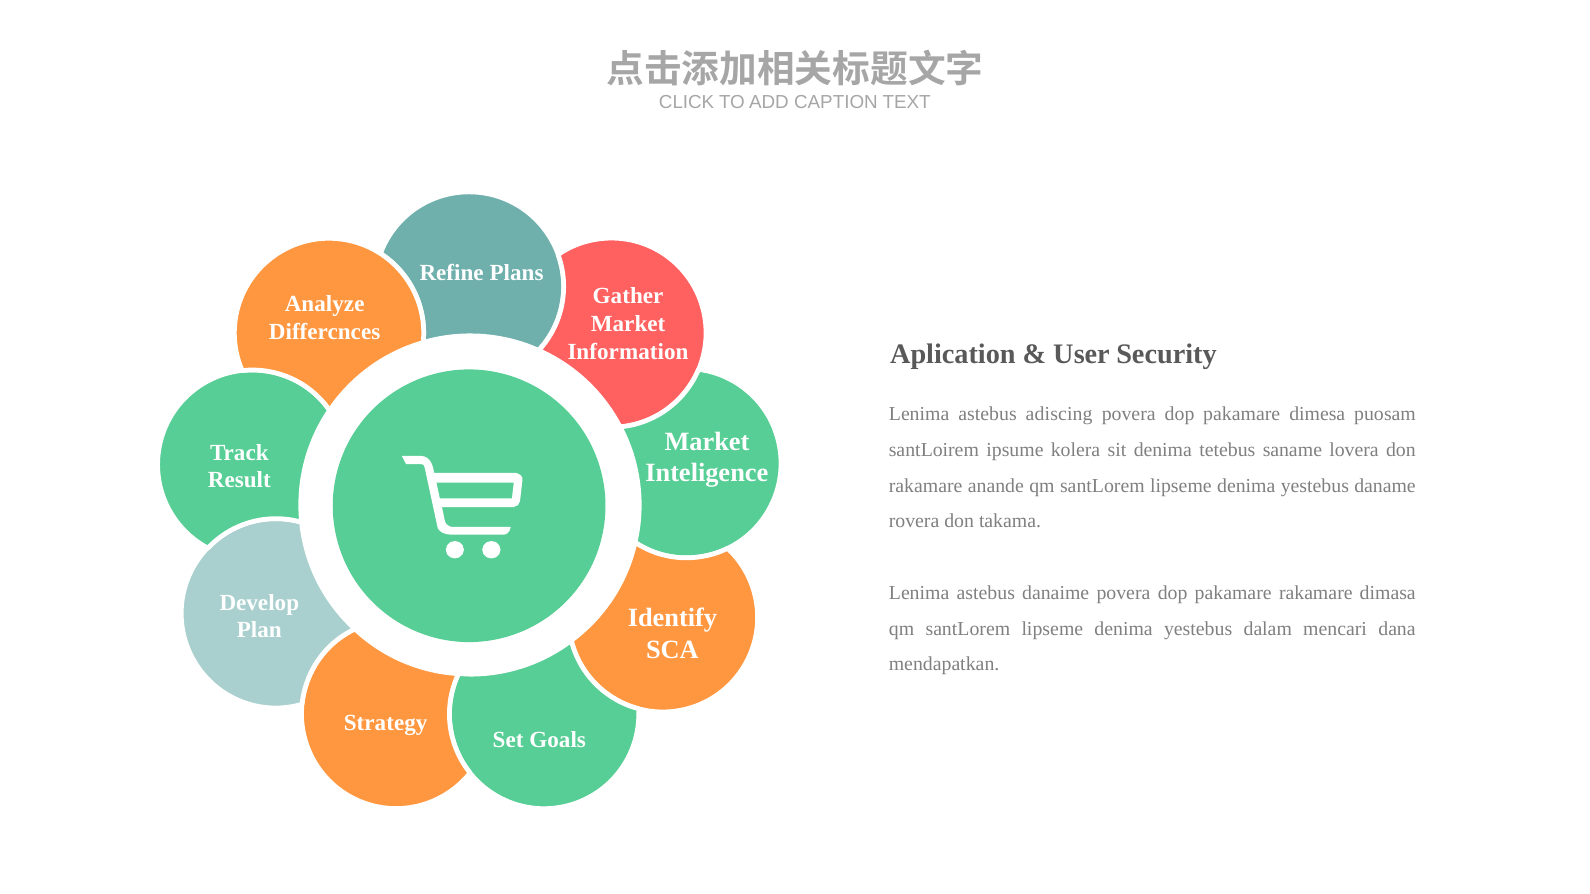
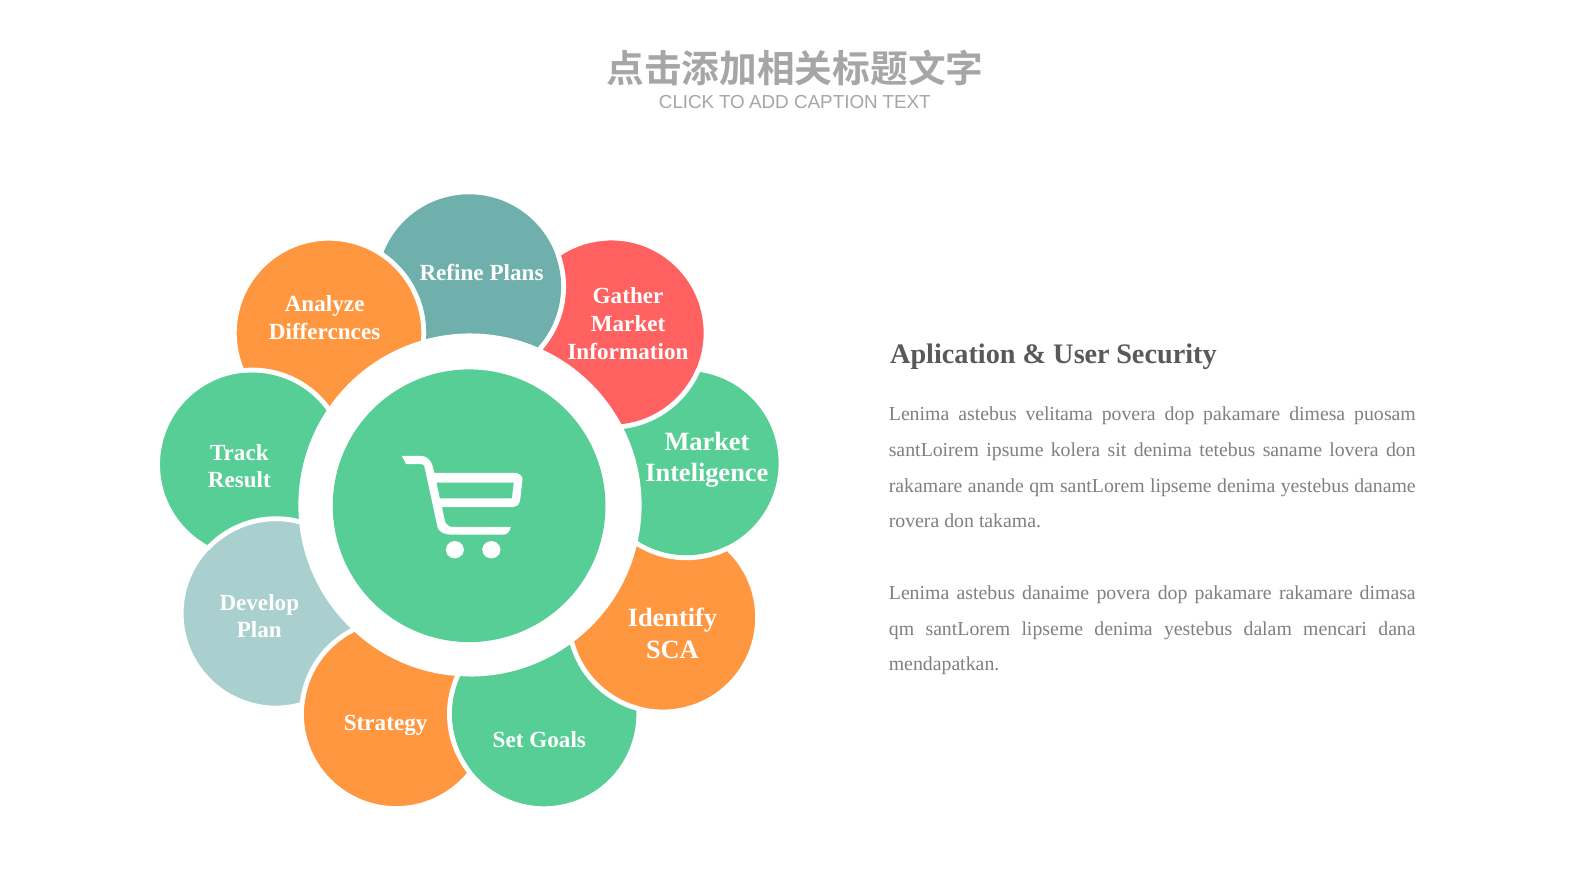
adiscing: adiscing -> velitama (1059, 415)
